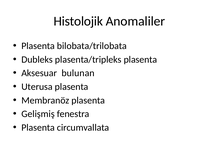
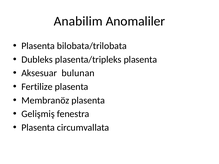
Histolojik: Histolojik -> Anabilim (78, 21)
Uterusa: Uterusa -> Fertilize (37, 87)
